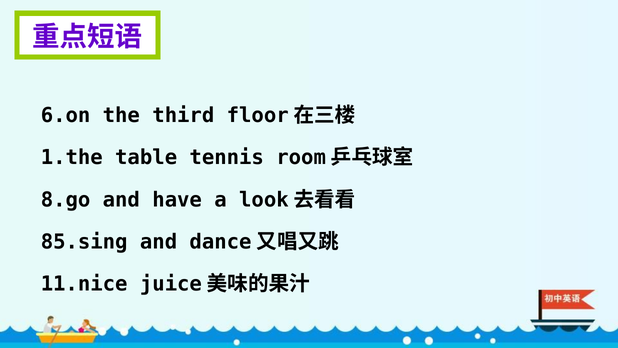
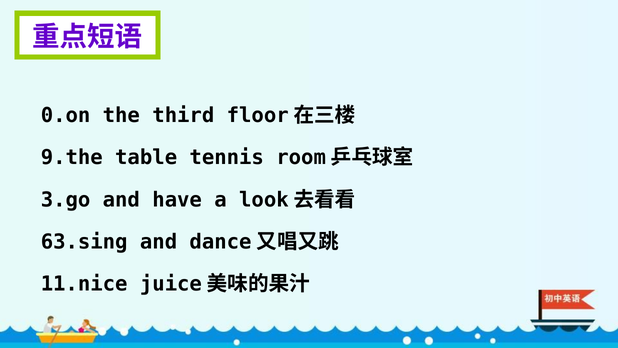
6.on: 6.on -> 0.on (66, 115)
1.the: 1.the -> 9.the (72, 158)
8.go: 8.go -> 3.go (66, 200)
85.sing: 85.sing -> 63.sing (84, 242)
